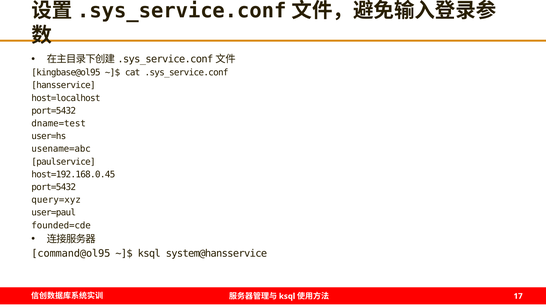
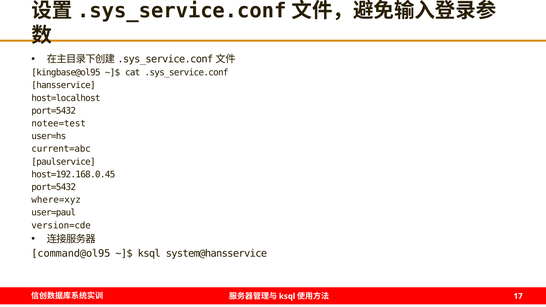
dname=test: dname=test -> notee=test (59, 124)
usename=abc: usename=abc -> current=abc (61, 149)
query=xyz: query=xyz -> where=xyz (56, 200)
founded=cde: founded=cde -> version=cde (61, 225)
